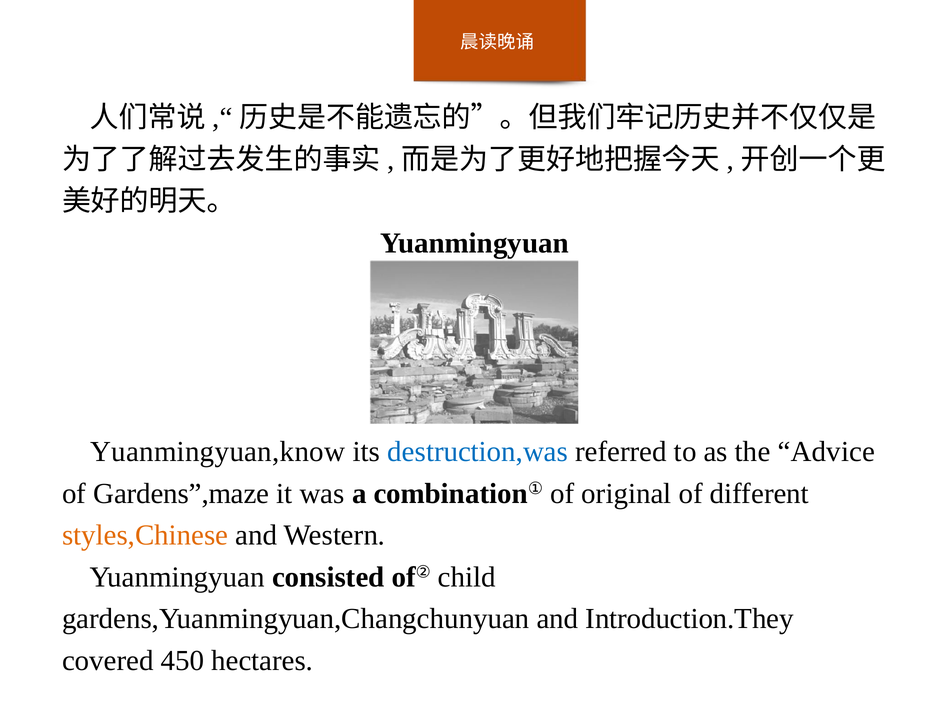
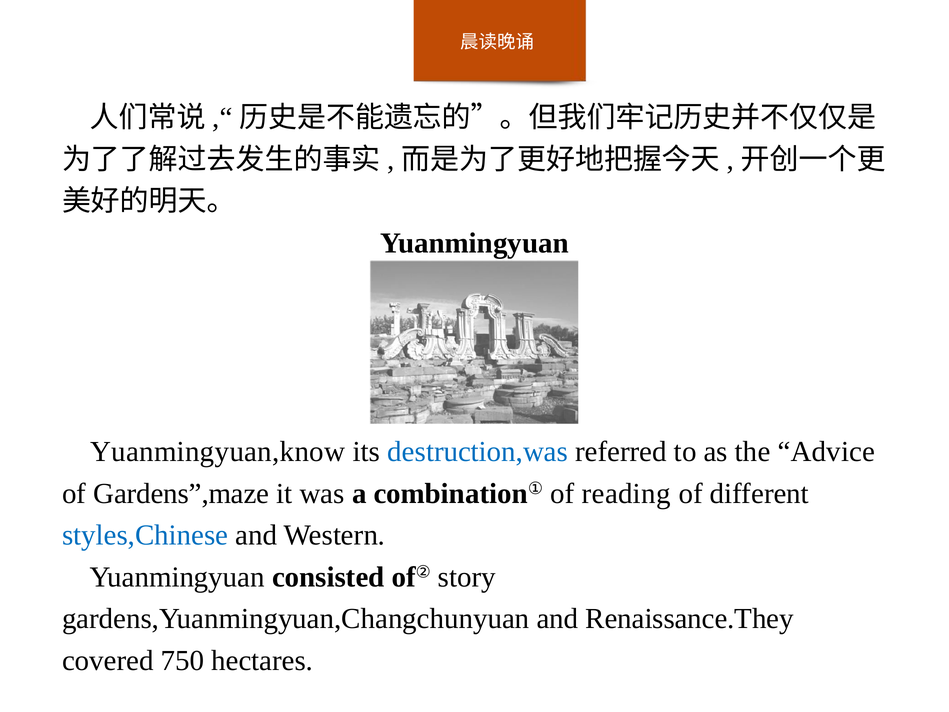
original: original -> reading (626, 493)
styles,Chinese colour: orange -> blue (145, 535)
child: child -> story (467, 577)
Introduction.They: Introduction.They -> Renaissance.They (690, 619)
450: 450 -> 750 (182, 660)
